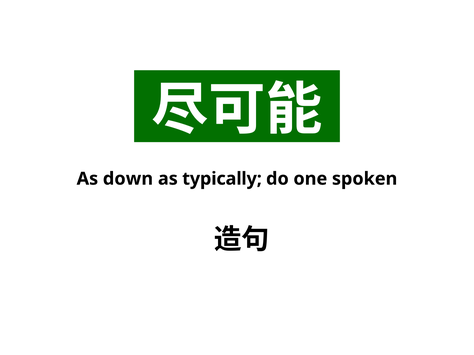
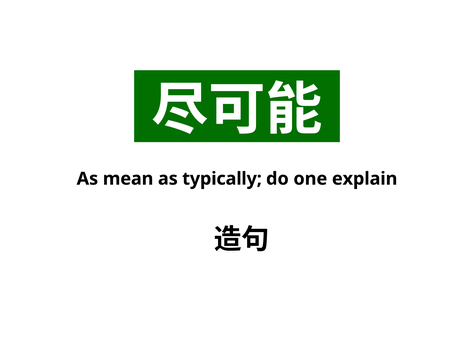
down: down -> mean (128, 179)
spoken: spoken -> explain (365, 179)
